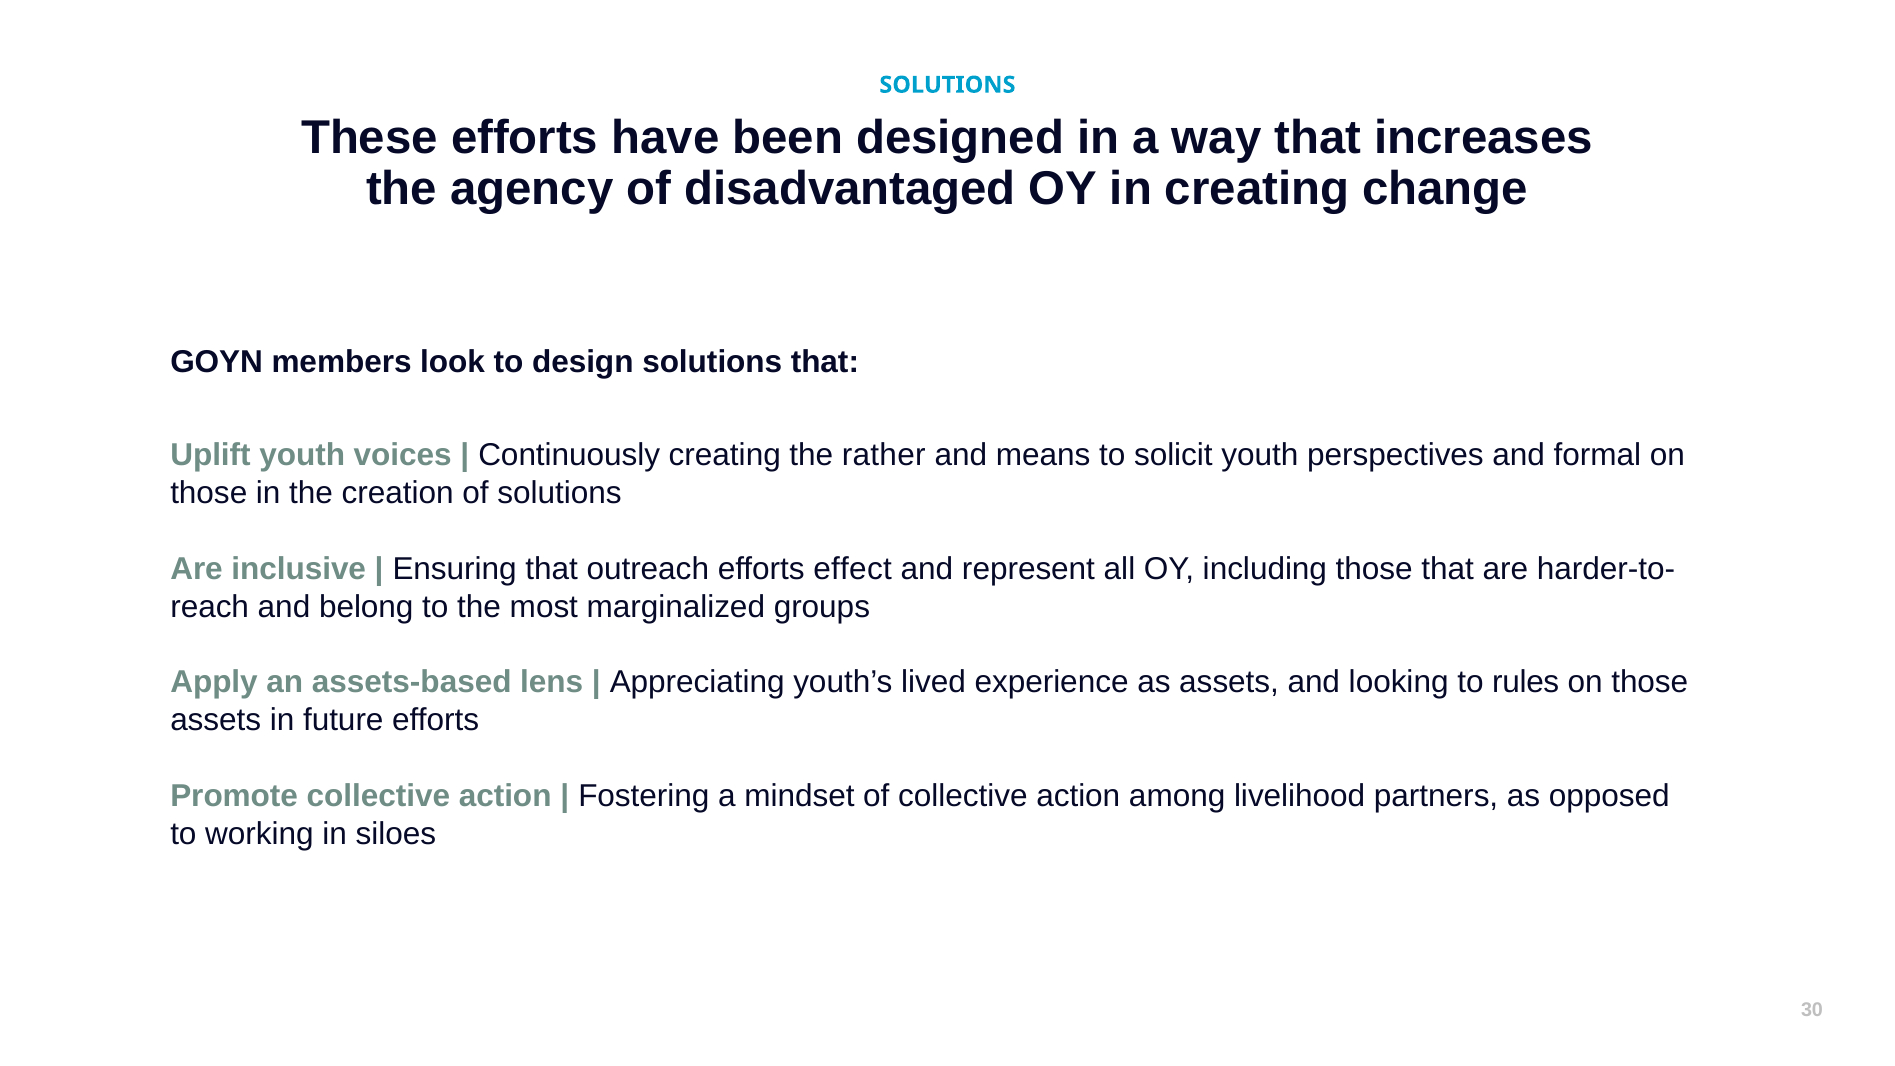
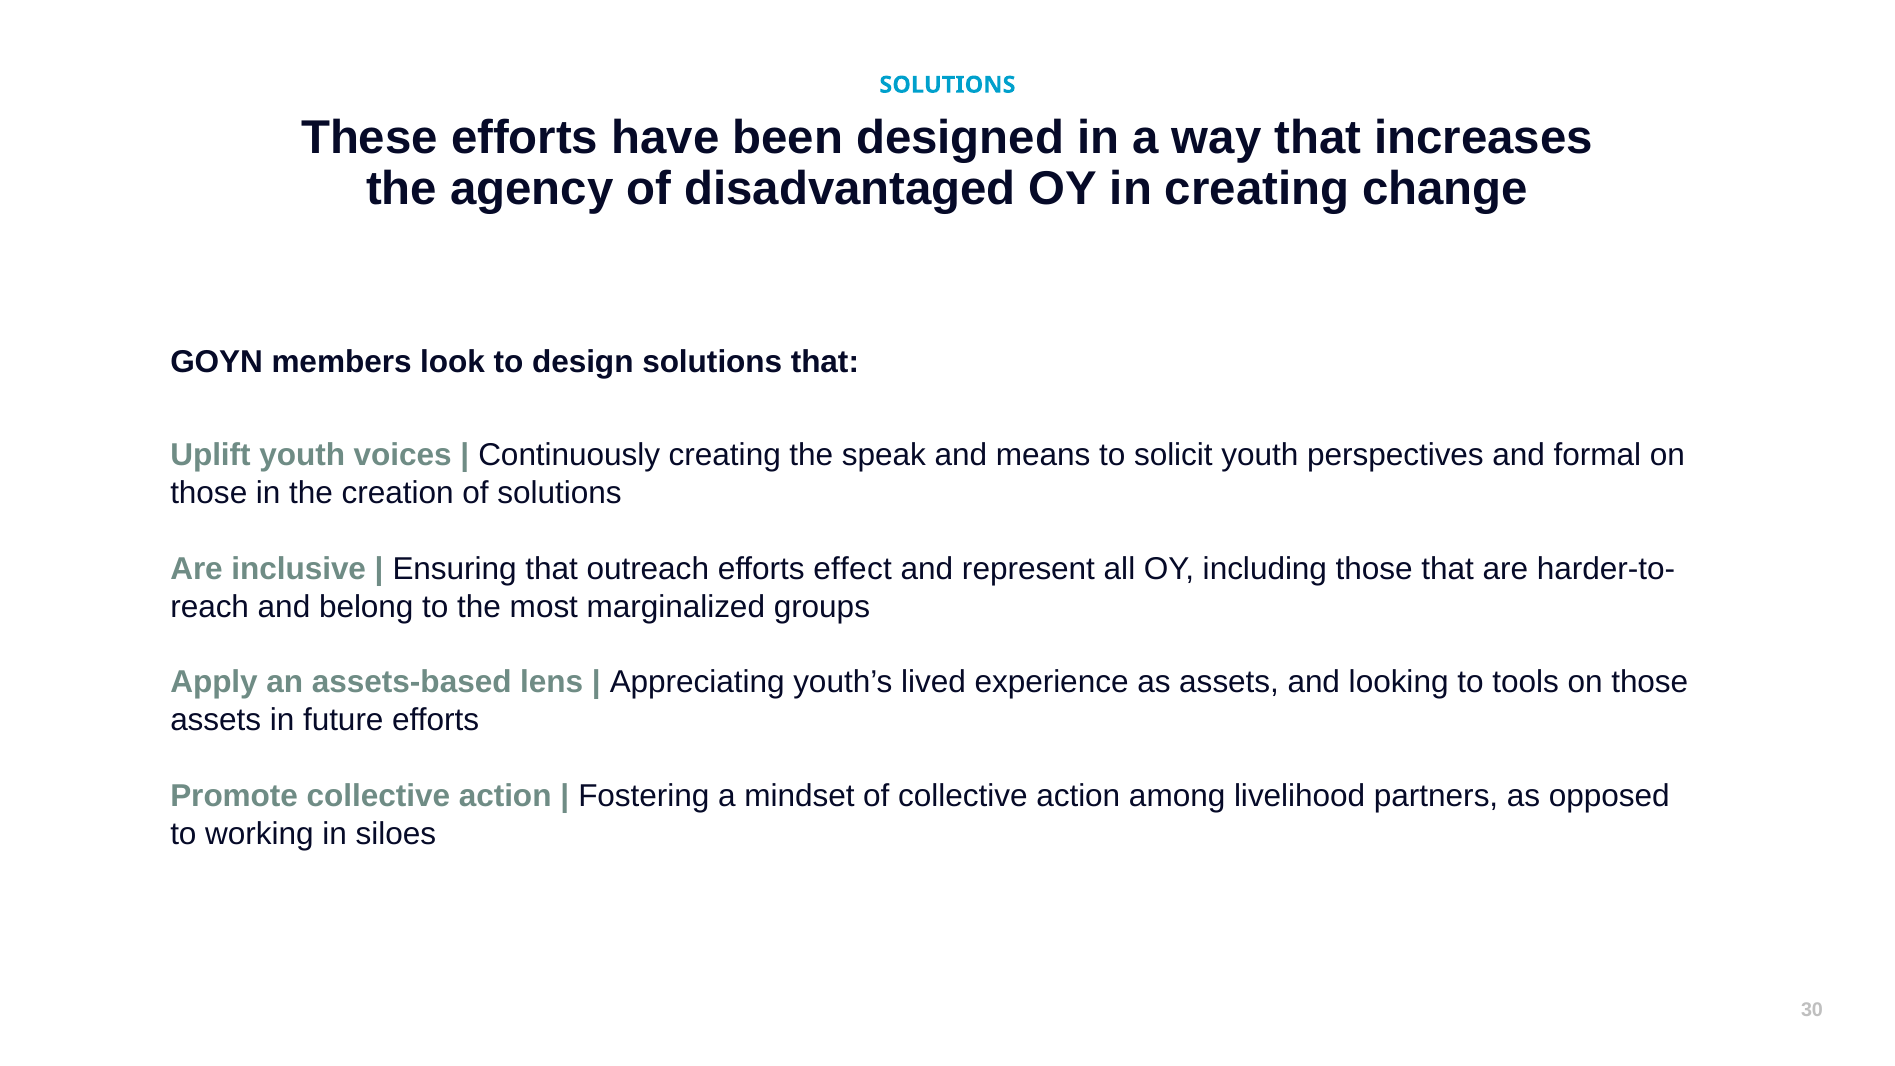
rather: rather -> speak (884, 455)
rules: rules -> tools (1526, 682)
